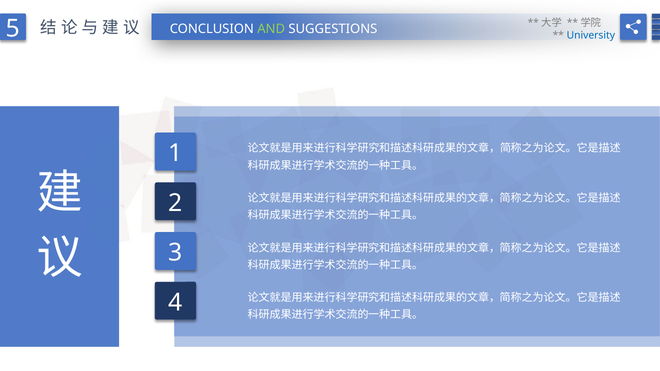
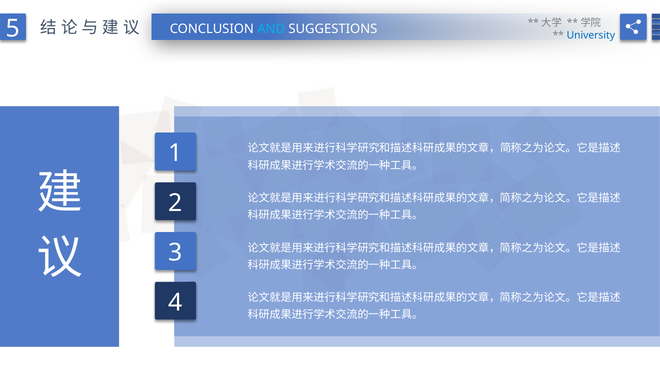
AND colour: light green -> light blue (271, 29)
